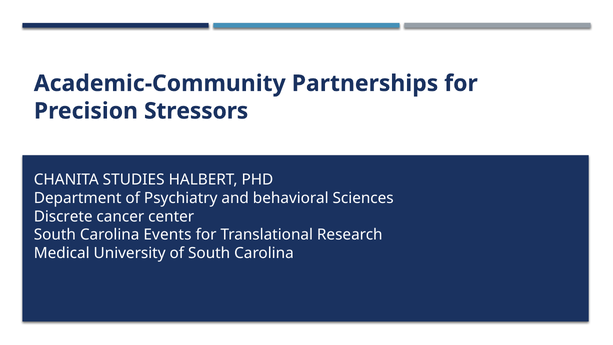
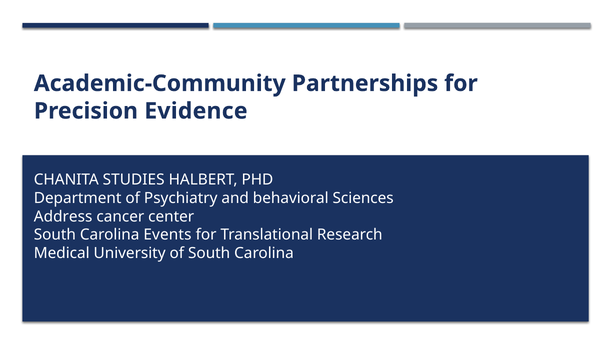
Stressors: Stressors -> Evidence (196, 111)
Discrete: Discrete -> Address (63, 216)
